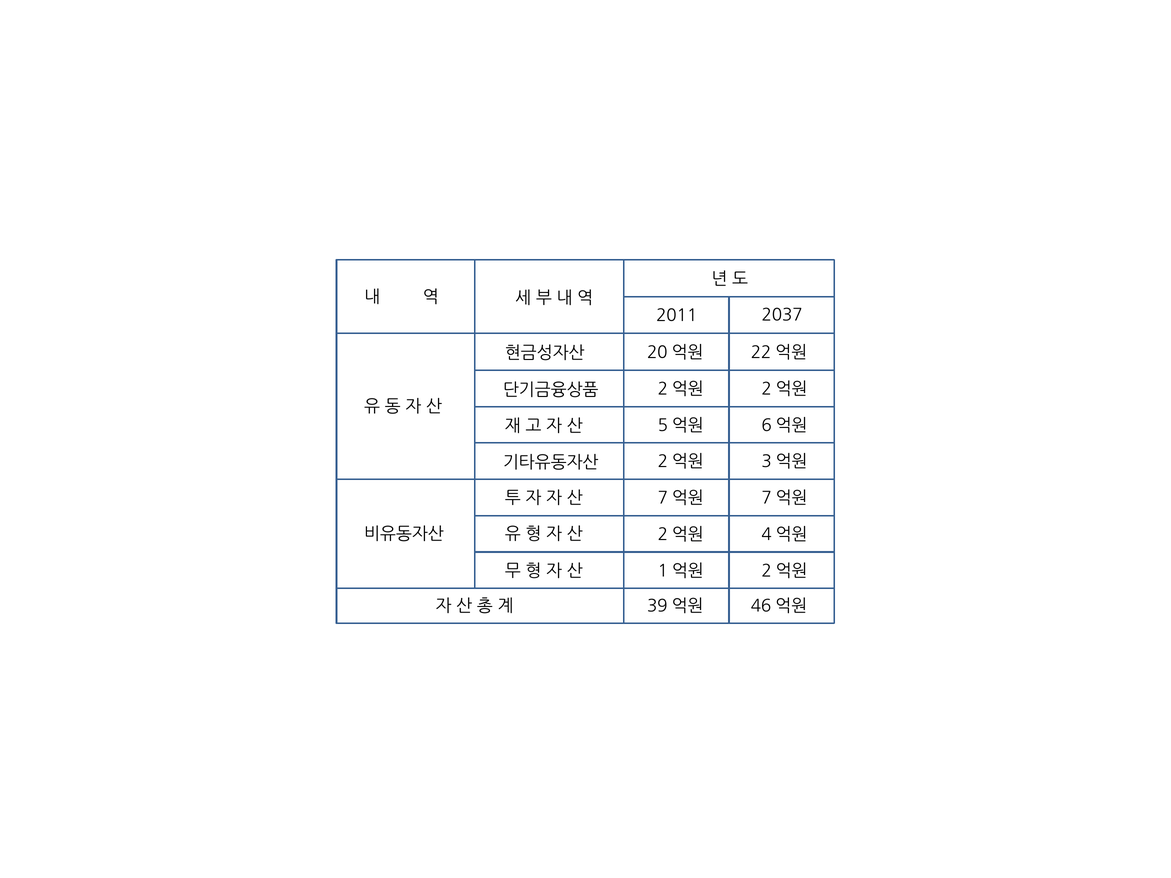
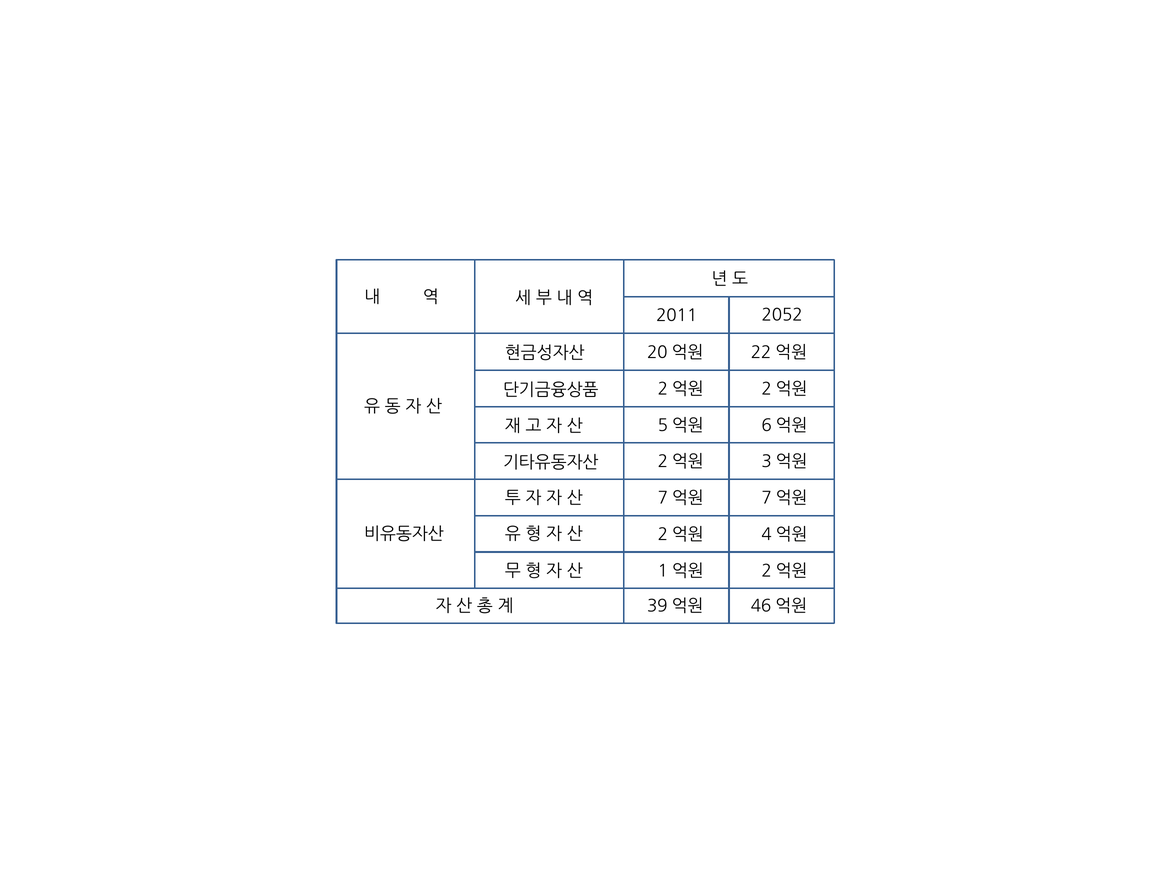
2037: 2037 -> 2052 (782, 315)
